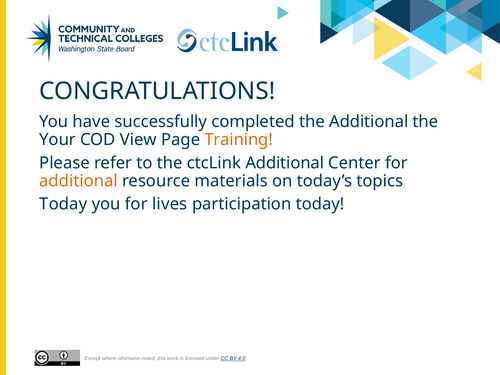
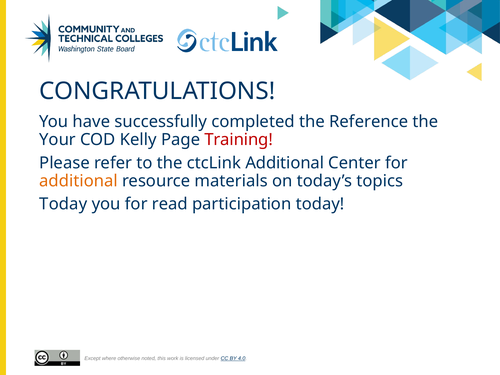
the Additional: Additional -> Reference (369, 122)
View: View -> Kelly (138, 140)
Training colour: orange -> red (239, 140)
lives: lives -> read (170, 204)
